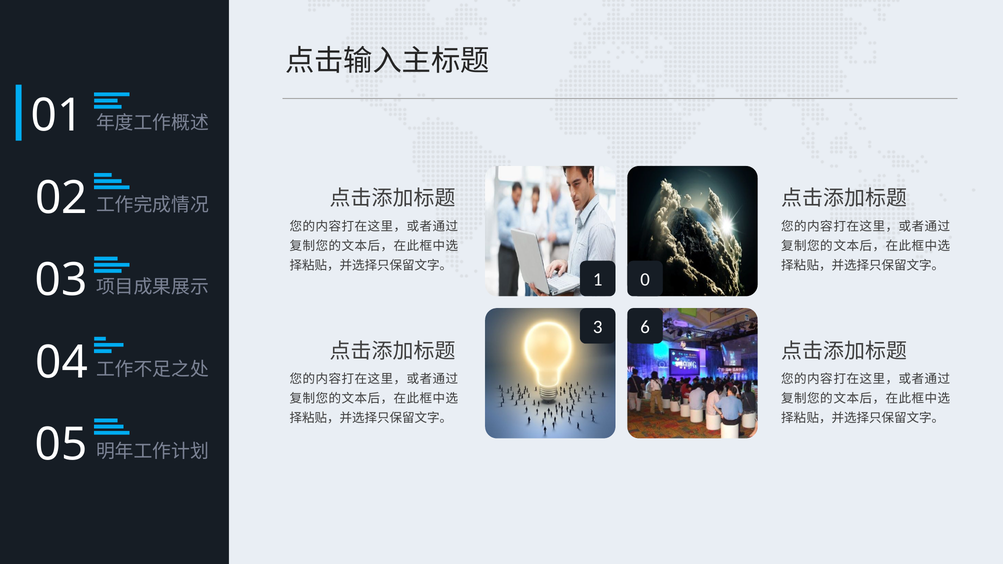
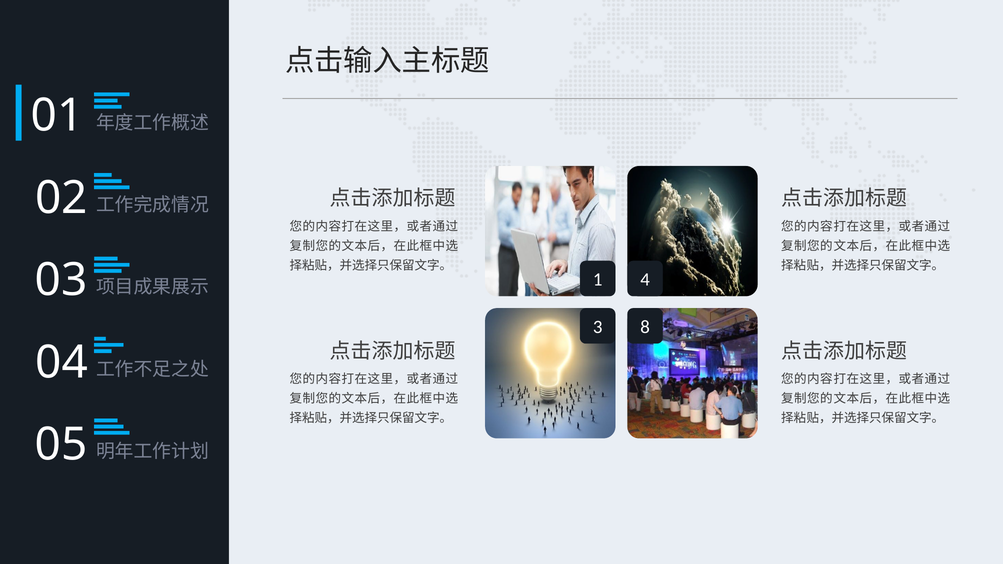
0: 0 -> 4 (645, 280)
6: 6 -> 8 (645, 327)
